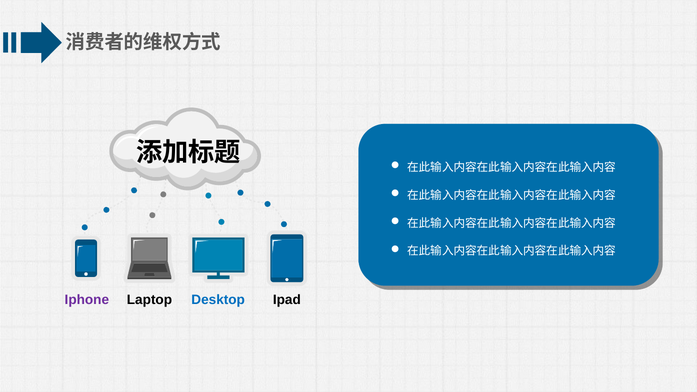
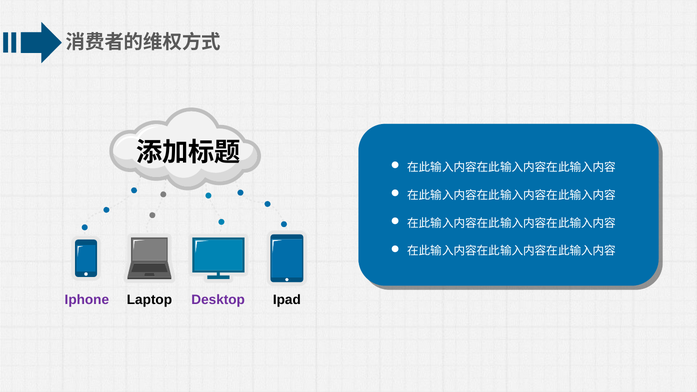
Desktop colour: blue -> purple (218, 300)
